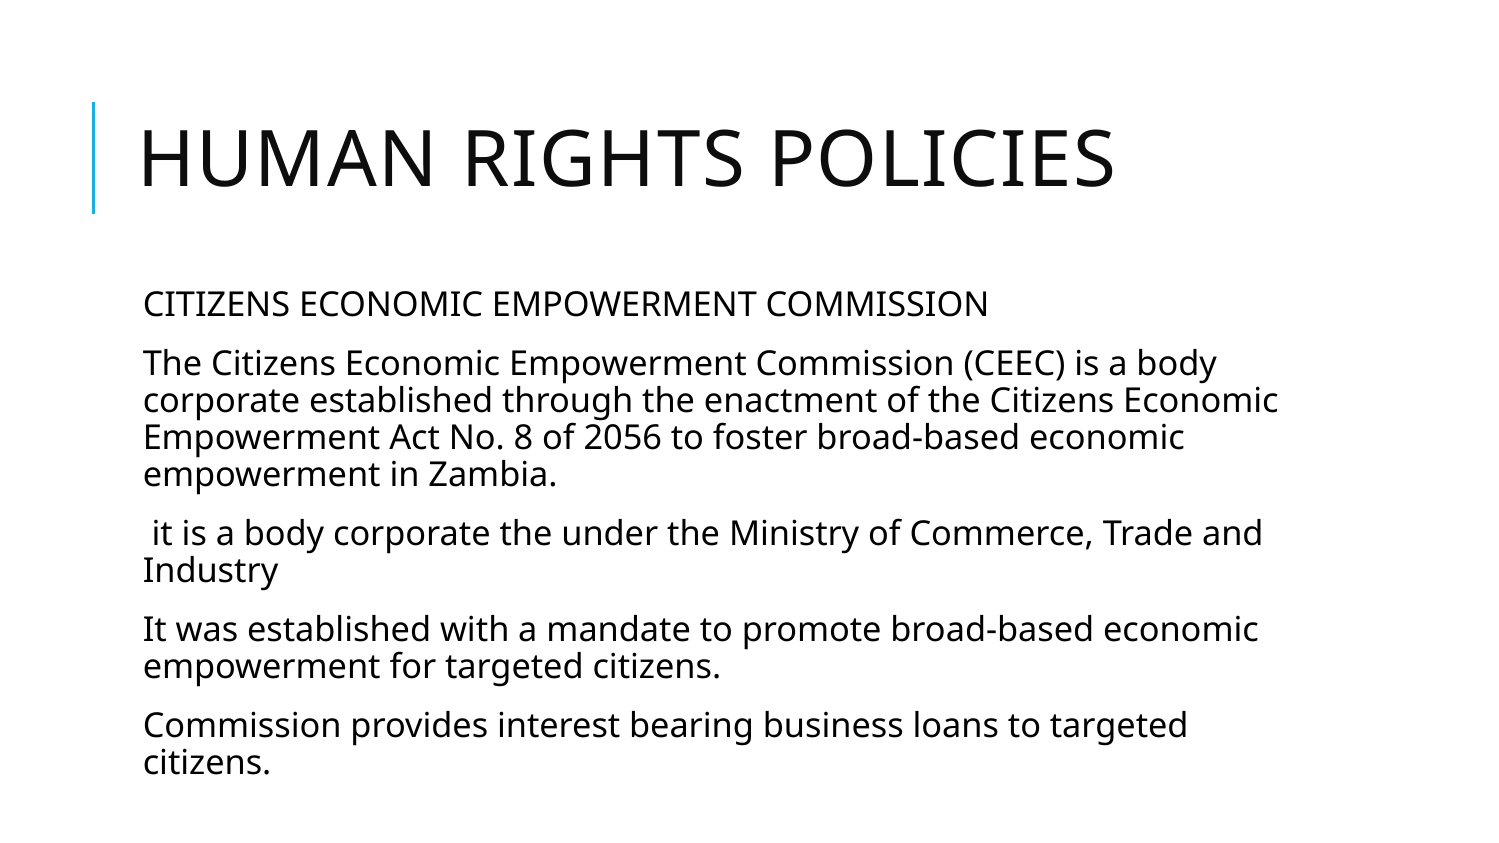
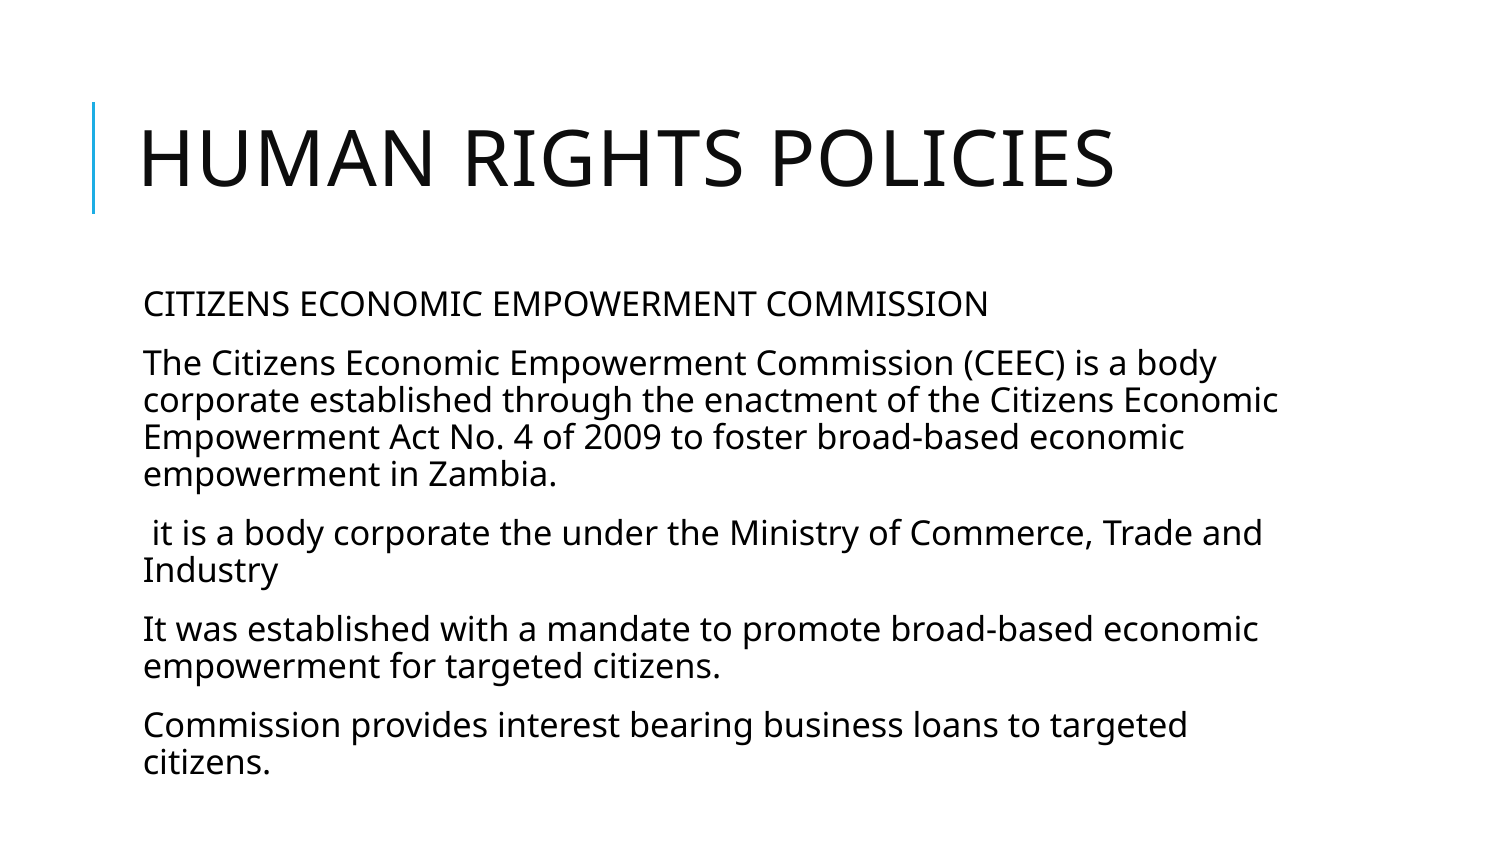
8: 8 -> 4 (523, 438)
2056: 2056 -> 2009 (623, 438)
